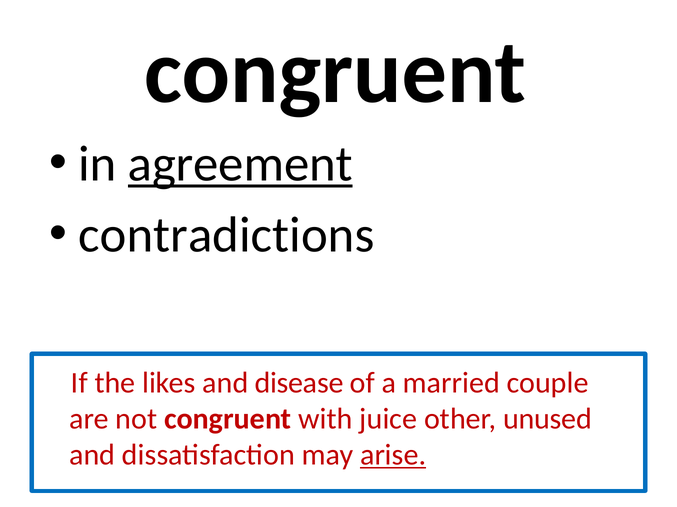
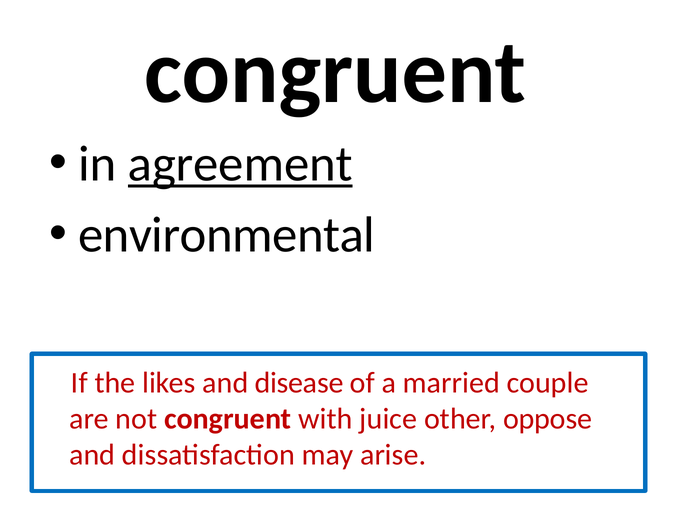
contradictions: contradictions -> environmental (227, 235)
unused: unused -> oppose (548, 419)
arise underline: present -> none (393, 455)
